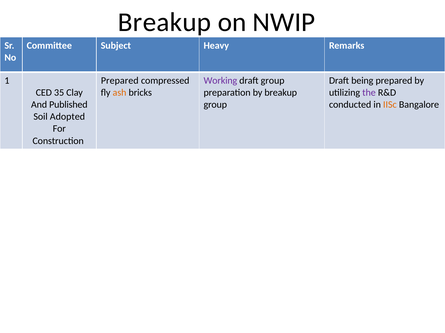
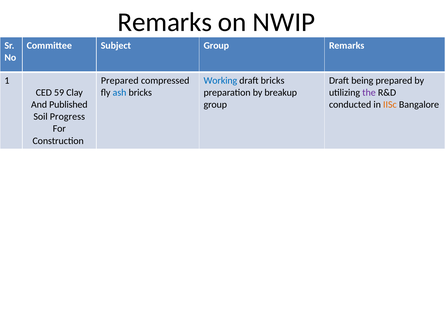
Breakup: Breakup -> Remarks (165, 22)
Subject Heavy: Heavy -> Group (216, 46)
Working colour: purple -> blue (220, 81)
draft group: group -> bricks (273, 81)
35: 35 -> 59 (59, 93)
ash colour: orange -> blue (120, 93)
Adopted: Adopted -> Progress (67, 117)
